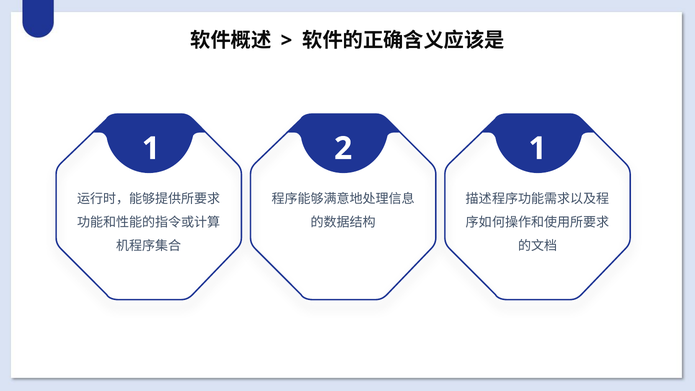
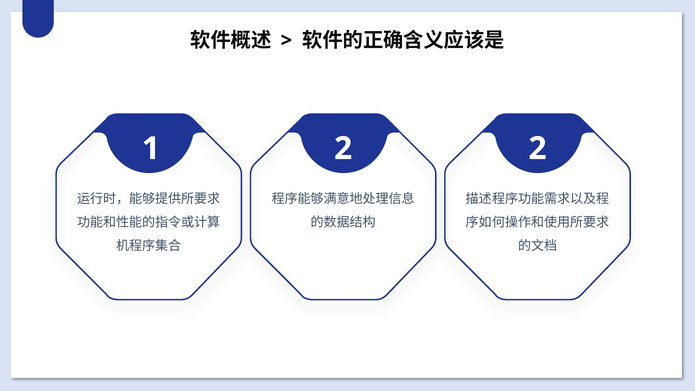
2 1: 1 -> 2 (538, 149)
